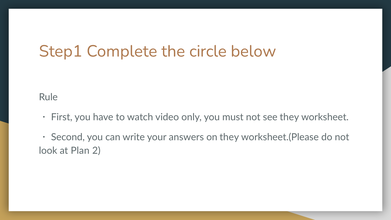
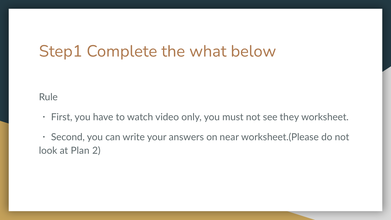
circle: circle -> what (208, 51)
on they: they -> near (229, 137)
